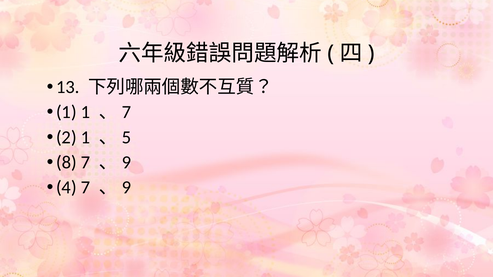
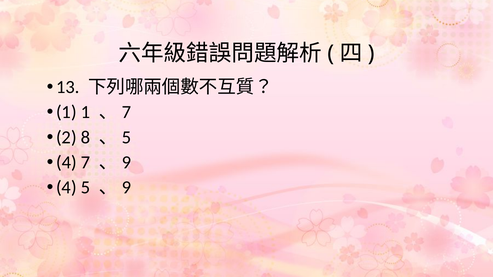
2 1: 1 -> 8 (85, 137)
8: 8 -> 4 (66, 163)
4 7: 7 -> 5 (85, 188)
